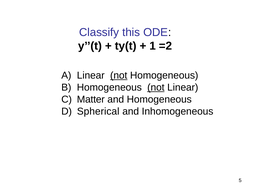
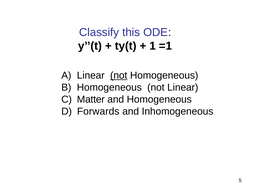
=2: =2 -> =1 (165, 46)
not underline: present -> none (156, 87)
Spherical: Spherical -> Forwards (98, 111)
